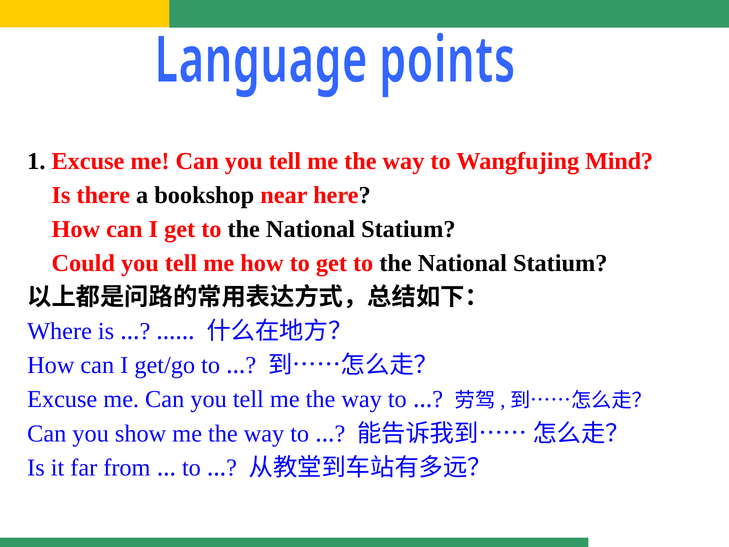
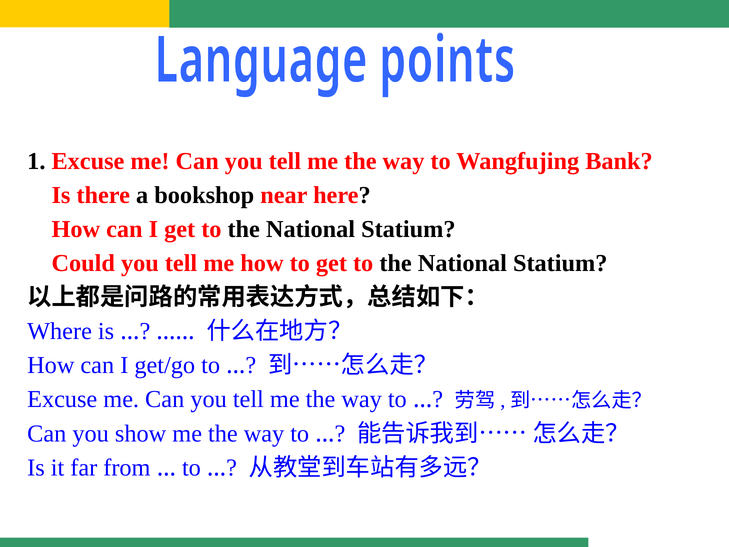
Mind: Mind -> Bank (619, 161)
